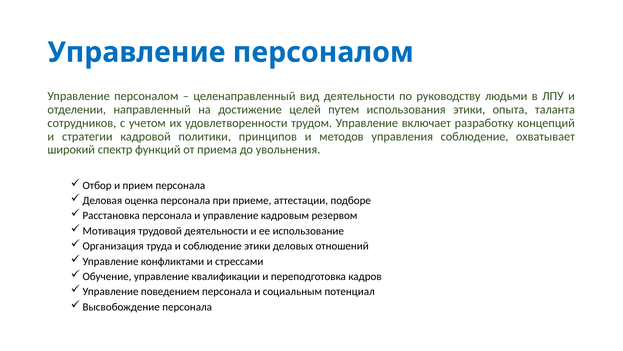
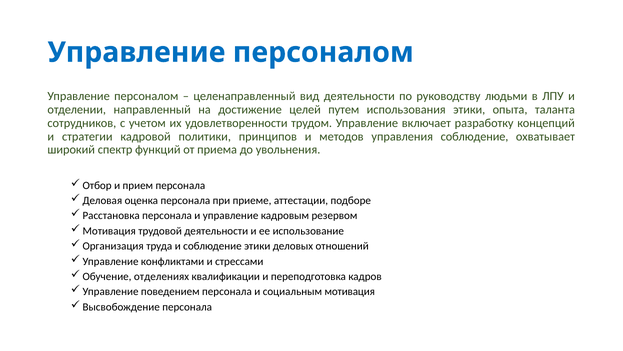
управление: управление -> отделениях (162, 276)
потенциал: потенциал -> мотивация (350, 291)
